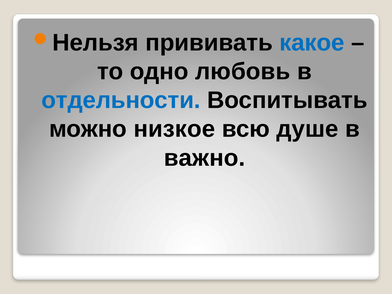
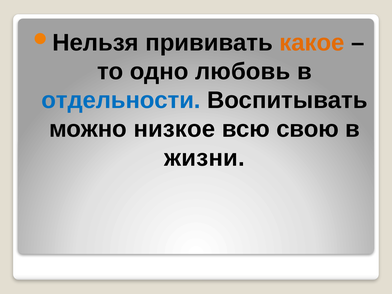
какое colour: blue -> orange (312, 43)
душе: душе -> свою (308, 129)
важно: важно -> жизни (205, 158)
